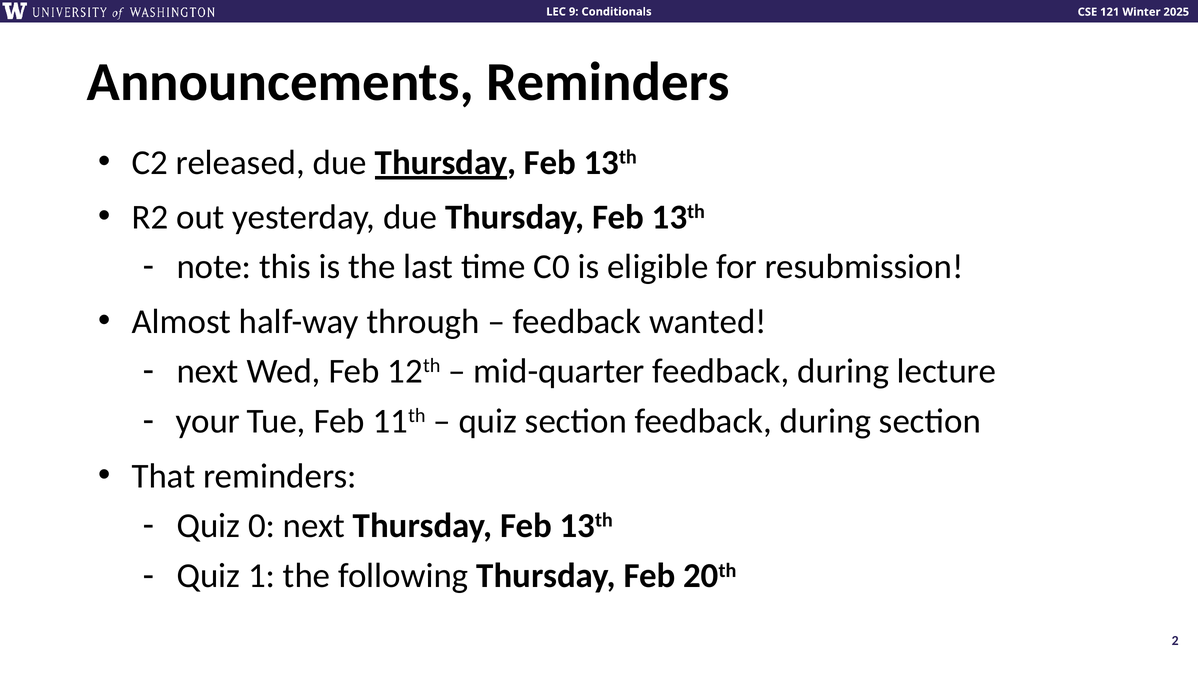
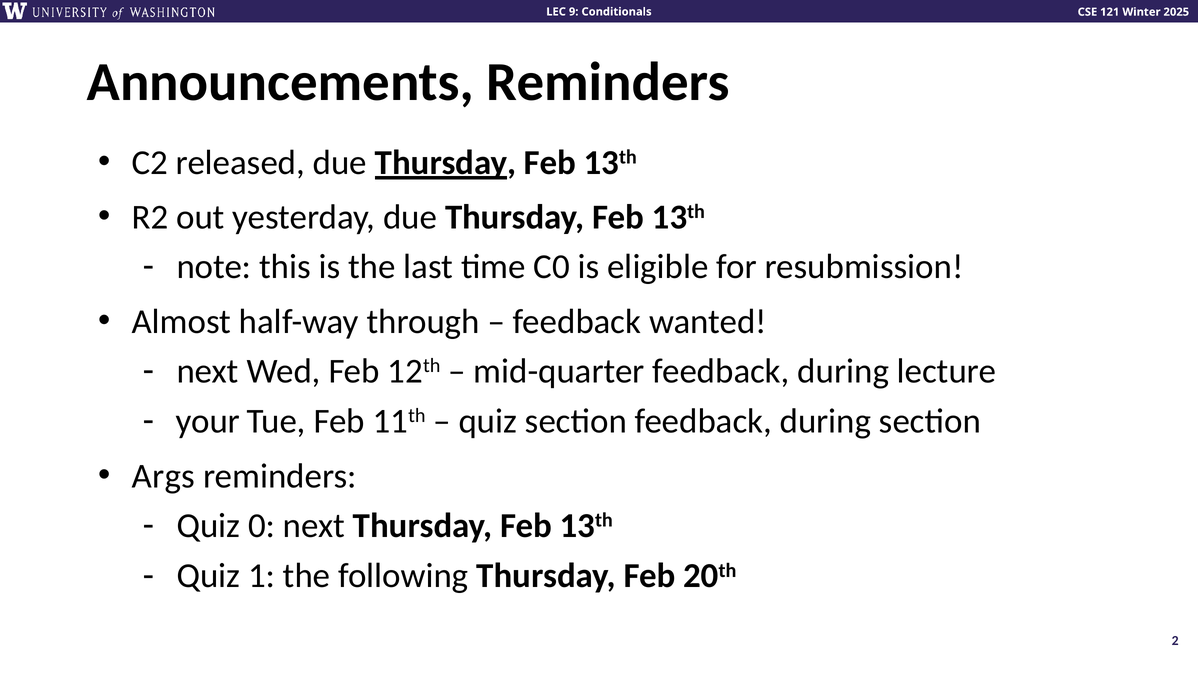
That: That -> Args (163, 476)
